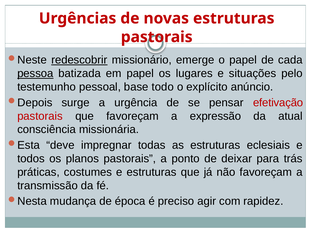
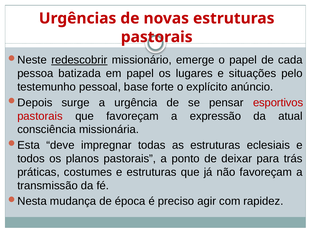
pessoa underline: present -> none (35, 74)
todo: todo -> forte (163, 87)
efetivação: efetivação -> esportivos (278, 103)
